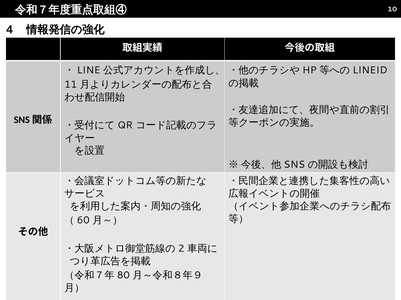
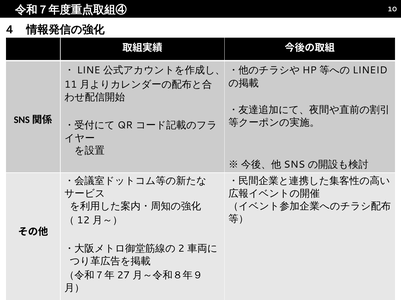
60: 60 -> 12 (83, 221)
80: 80 -> 27 (123, 276)
